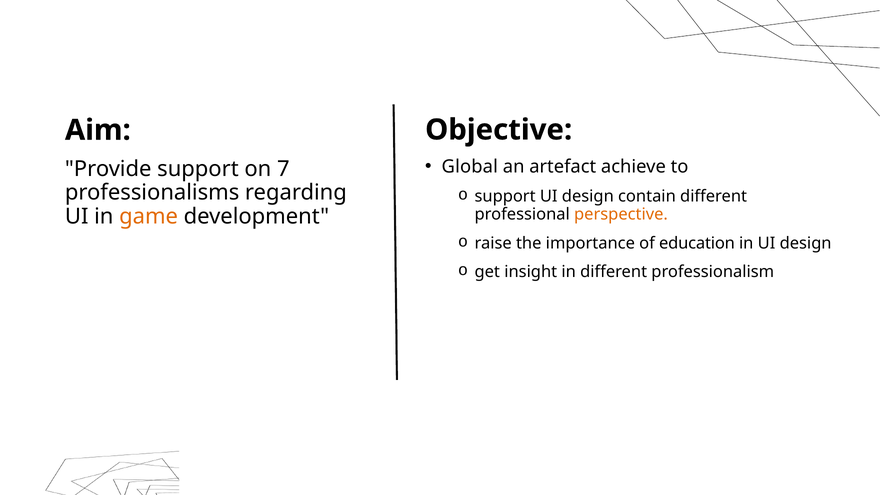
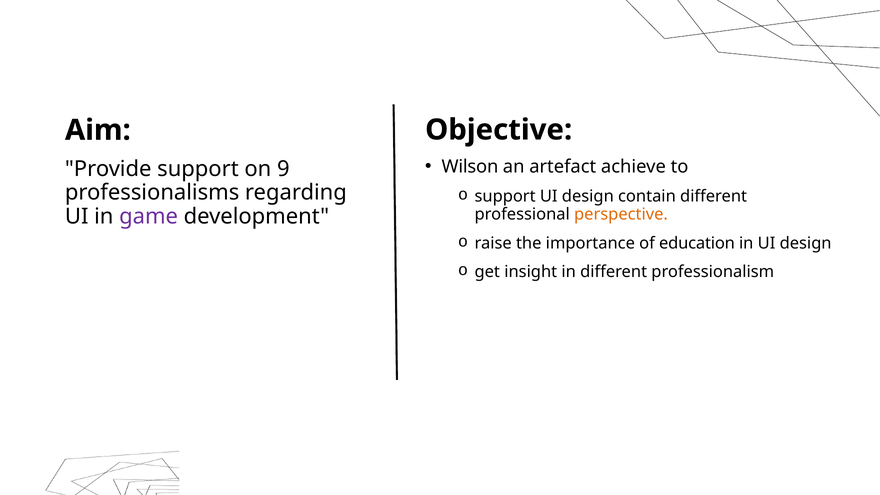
Global: Global -> Wilson (470, 167)
7: 7 -> 9 (283, 169)
game colour: orange -> purple (149, 216)
